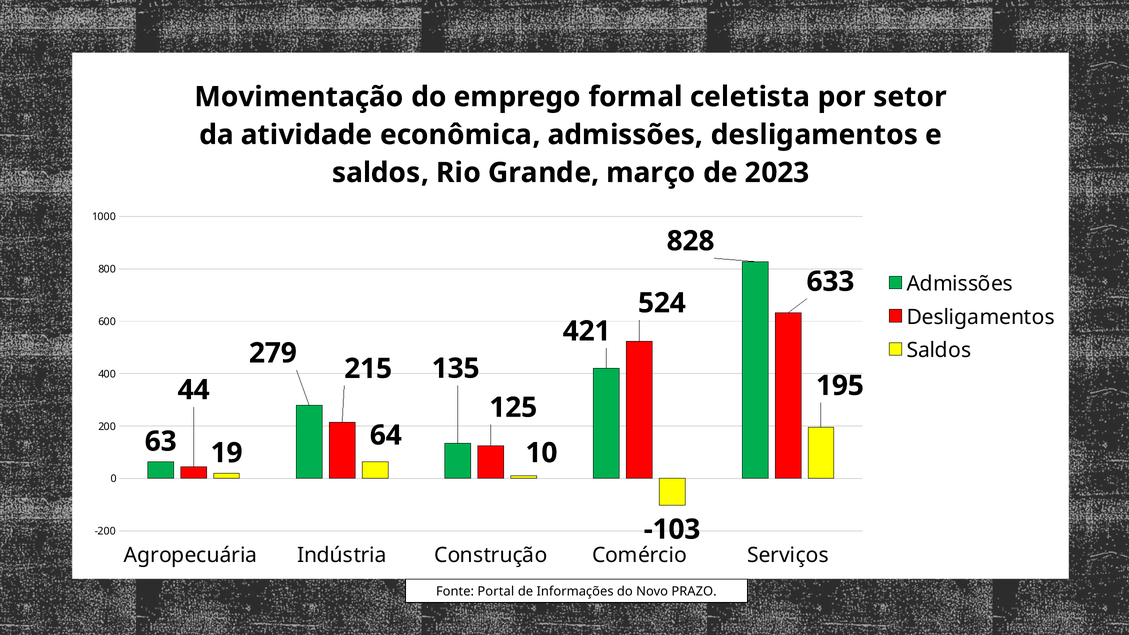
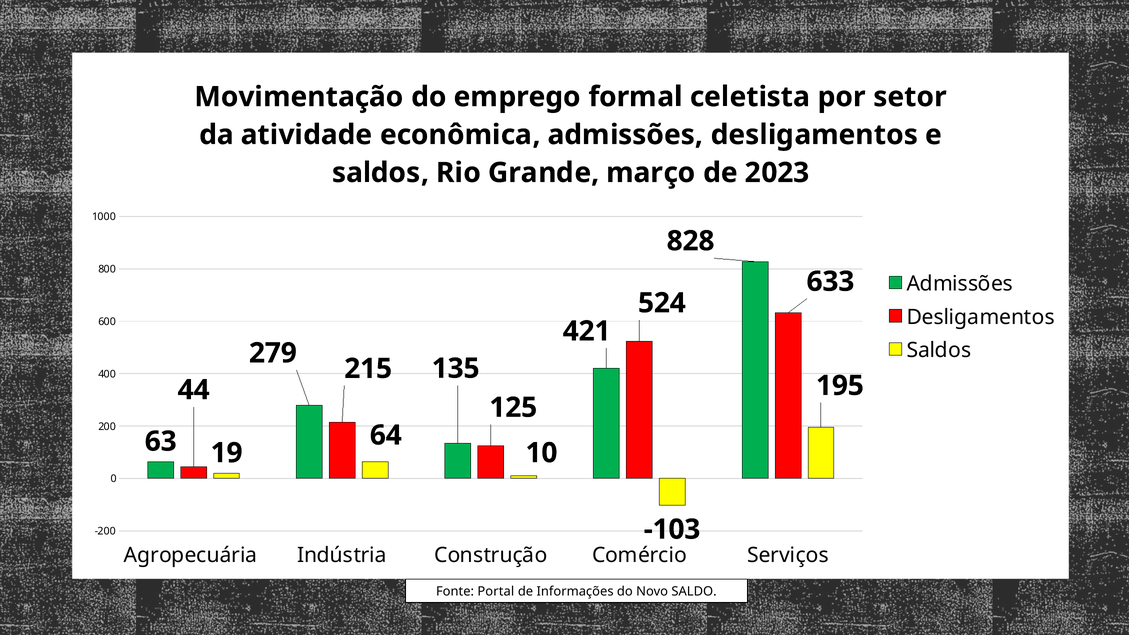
PRAZO: PRAZO -> SALDO (694, 592)
